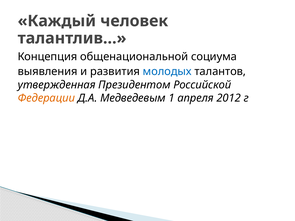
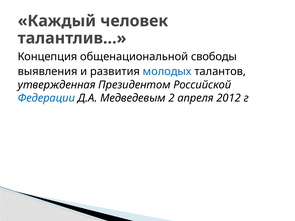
социума: социума -> свободы (214, 57)
Федерации colour: orange -> blue (46, 98)
1: 1 -> 2 (171, 98)
